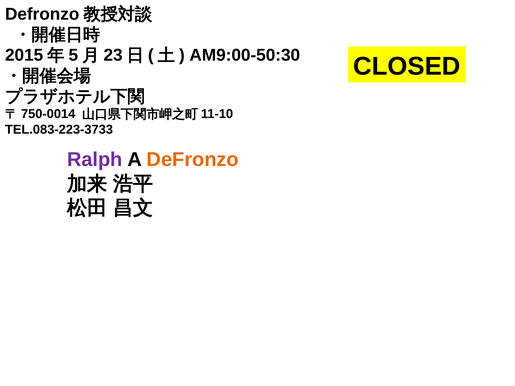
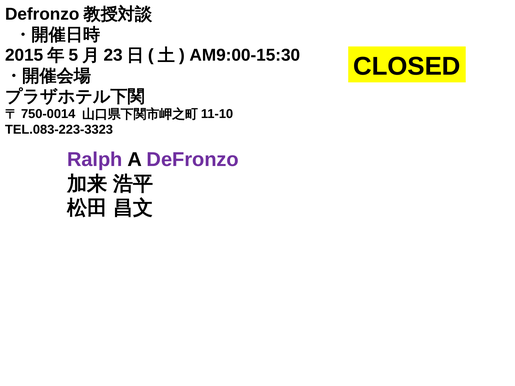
AM9:00-50:30: AM9:00-50:30 -> AM9:00-15:30 (245, 55)
TEL.083-223-3733: TEL.083-223-3733 -> TEL.083-223-3323 (59, 130)
DeFronzo colour: orange -> purple (193, 160)
